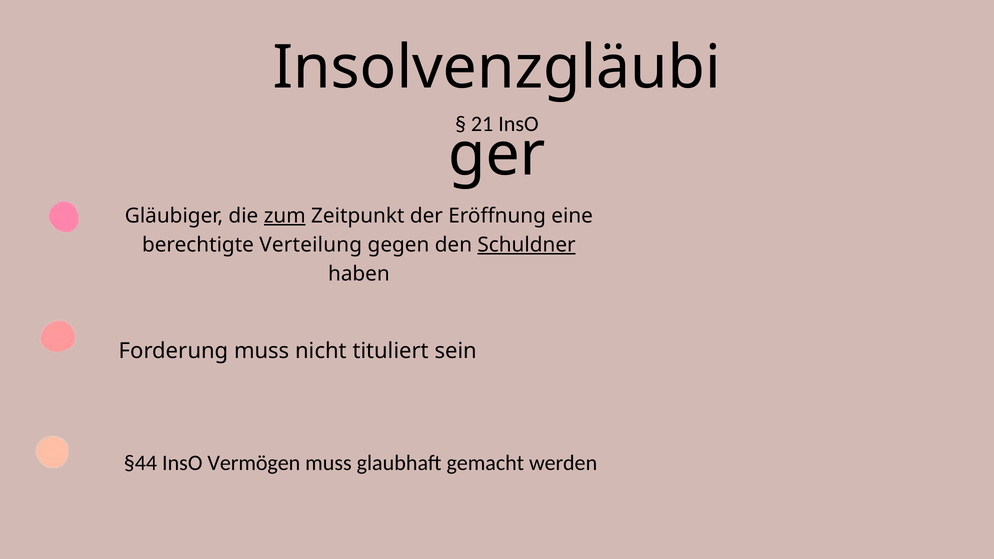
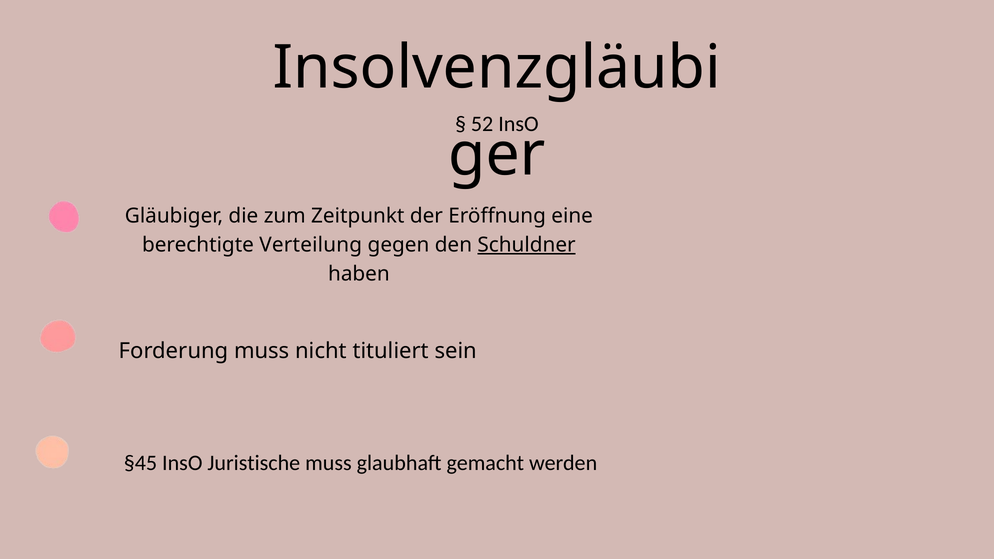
21: 21 -> 52 (482, 124)
zum underline: present -> none (285, 216)
§44: §44 -> §45 (140, 463)
Vermögen: Vermögen -> Juristische (254, 463)
